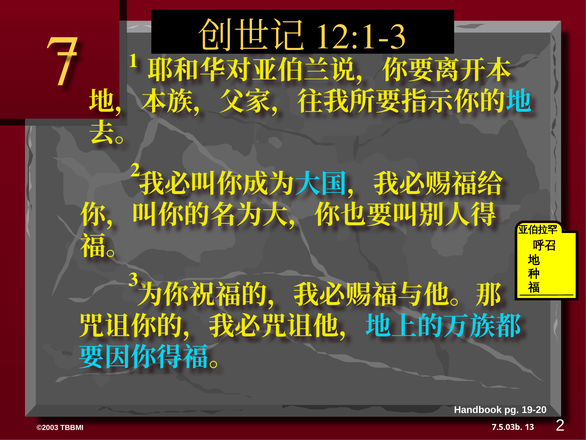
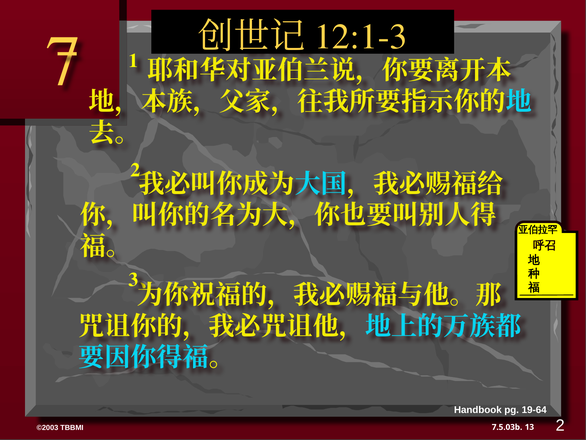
19-20: 19-20 -> 19-64 (534, 409)
